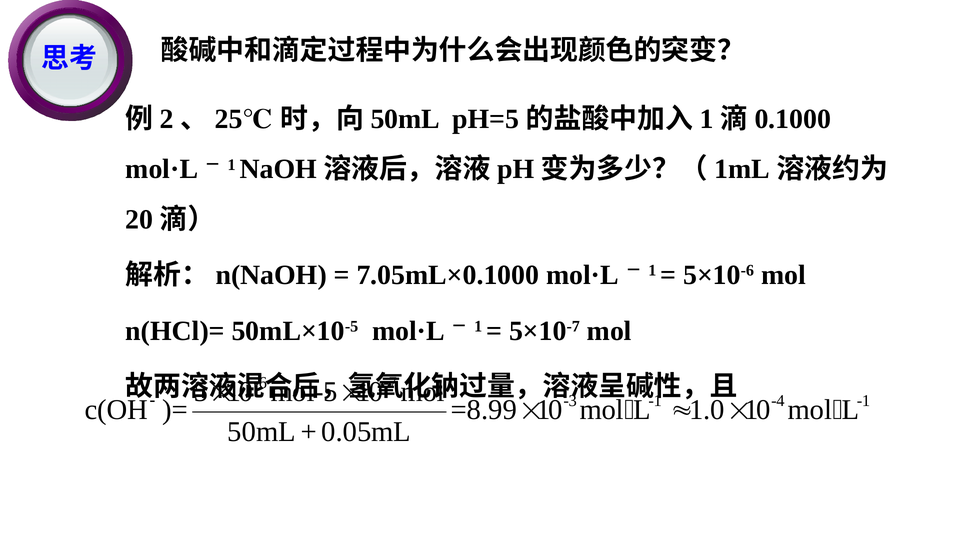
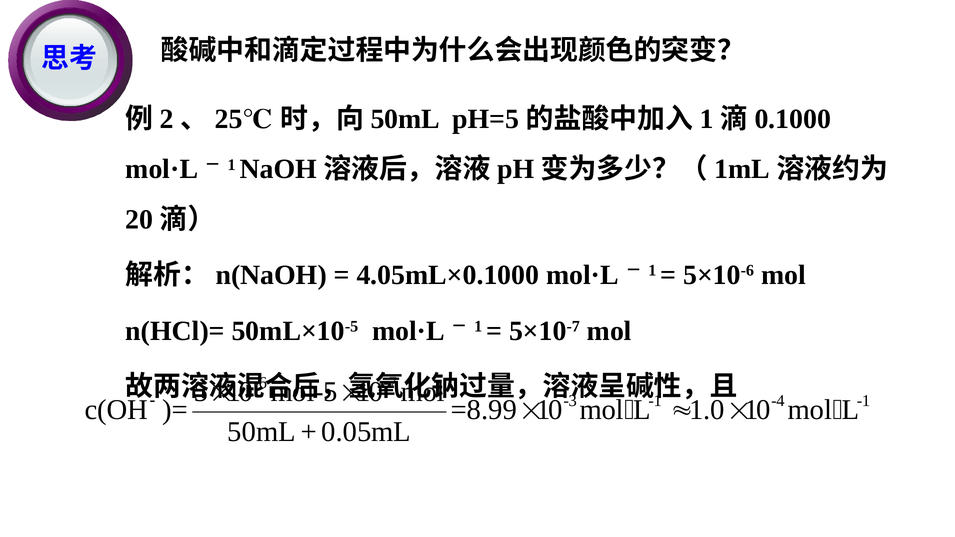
7.05mL×0.1000: 7.05mL×0.1000 -> 4.05mL×0.1000 (448, 275)
